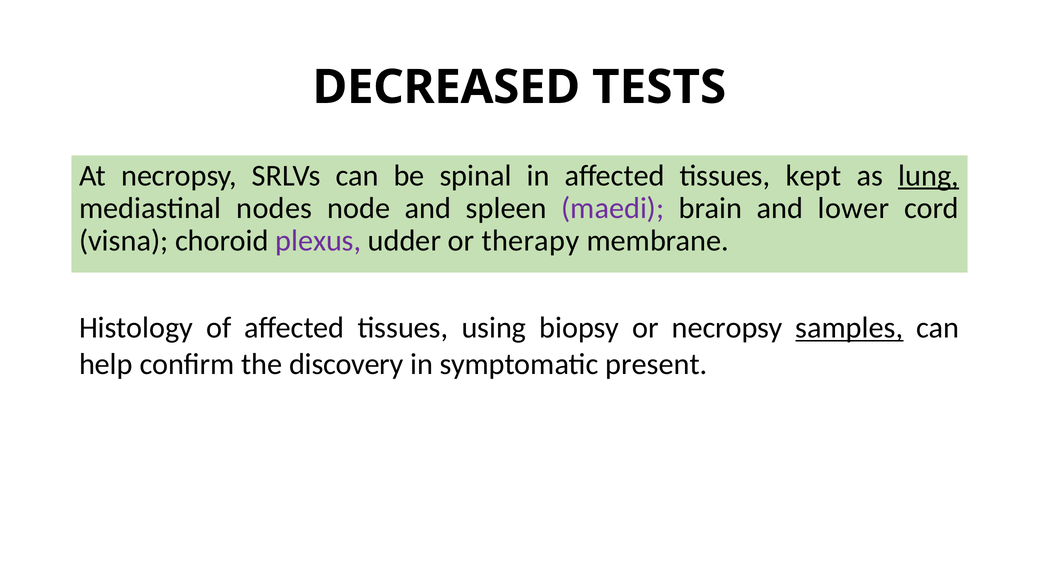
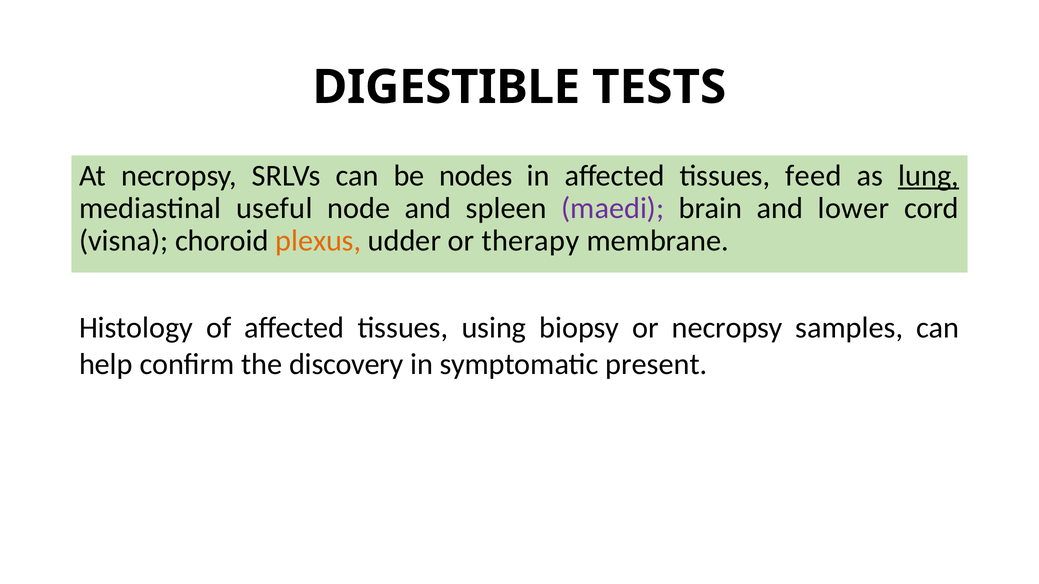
DECREASED: DECREASED -> DIGESTIBLE (446, 87)
spinal: spinal -> nodes (476, 176)
kept: kept -> feed (813, 176)
nodes: nodes -> useful (274, 208)
plexus colour: purple -> orange (318, 241)
samples underline: present -> none (849, 328)
